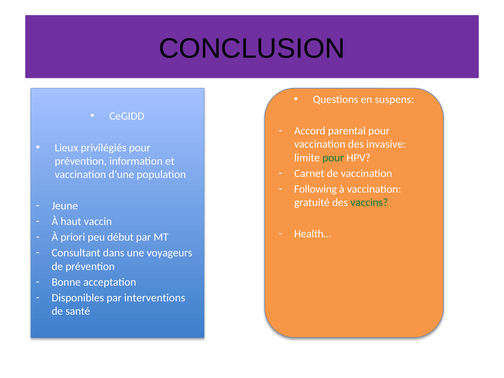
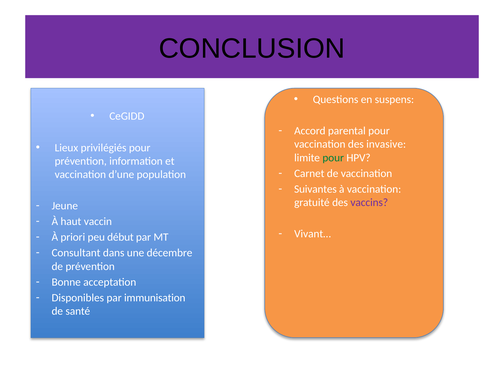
Following: Following -> Suivantes (315, 189)
vaccins colour: green -> purple (369, 202)
Health…: Health… -> Vivant… (313, 234)
voyageurs: voyageurs -> décembre (170, 253)
interventions: interventions -> immunisation (155, 298)
